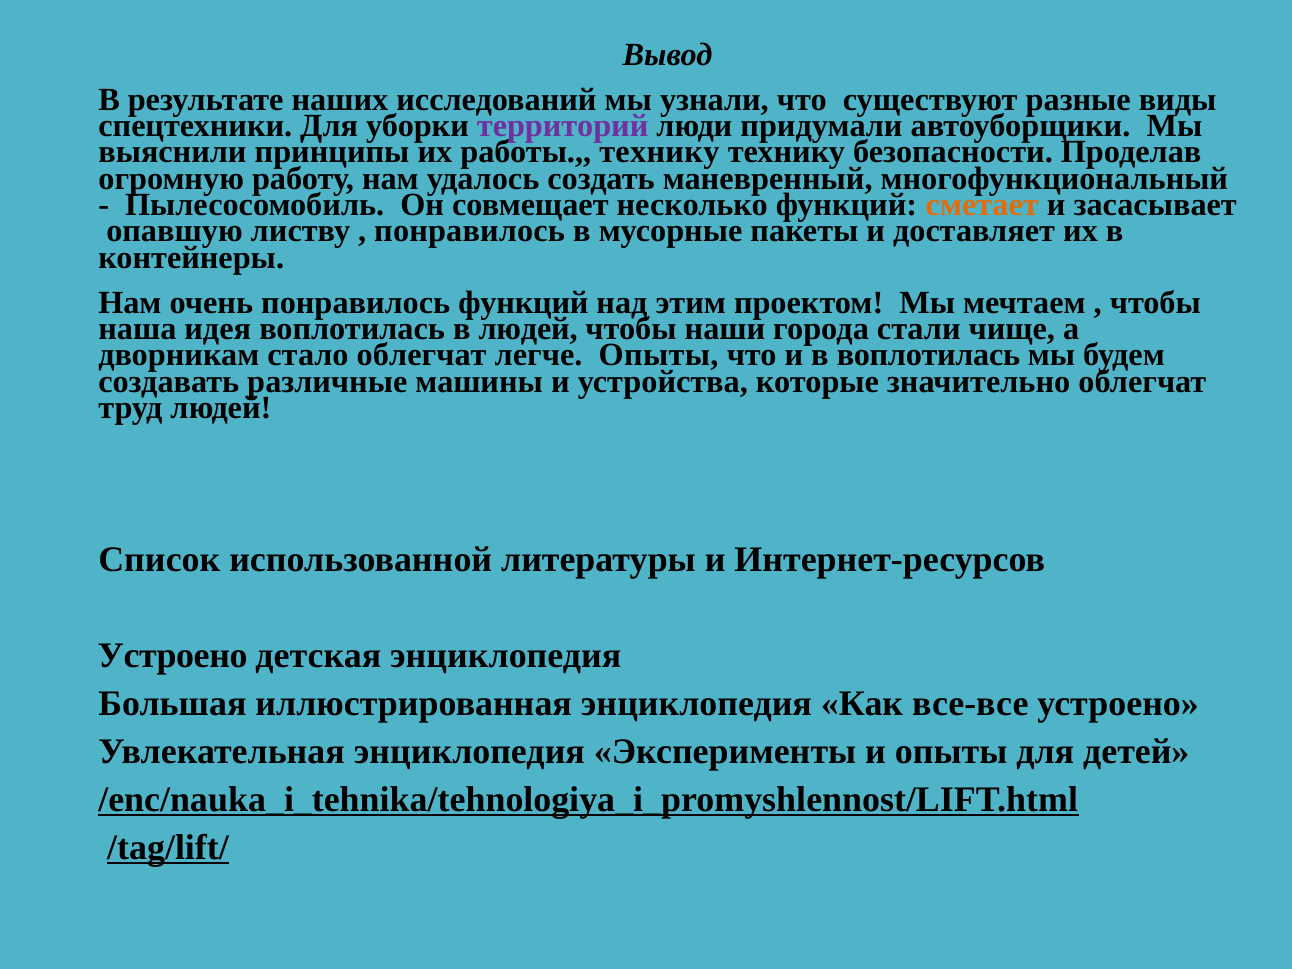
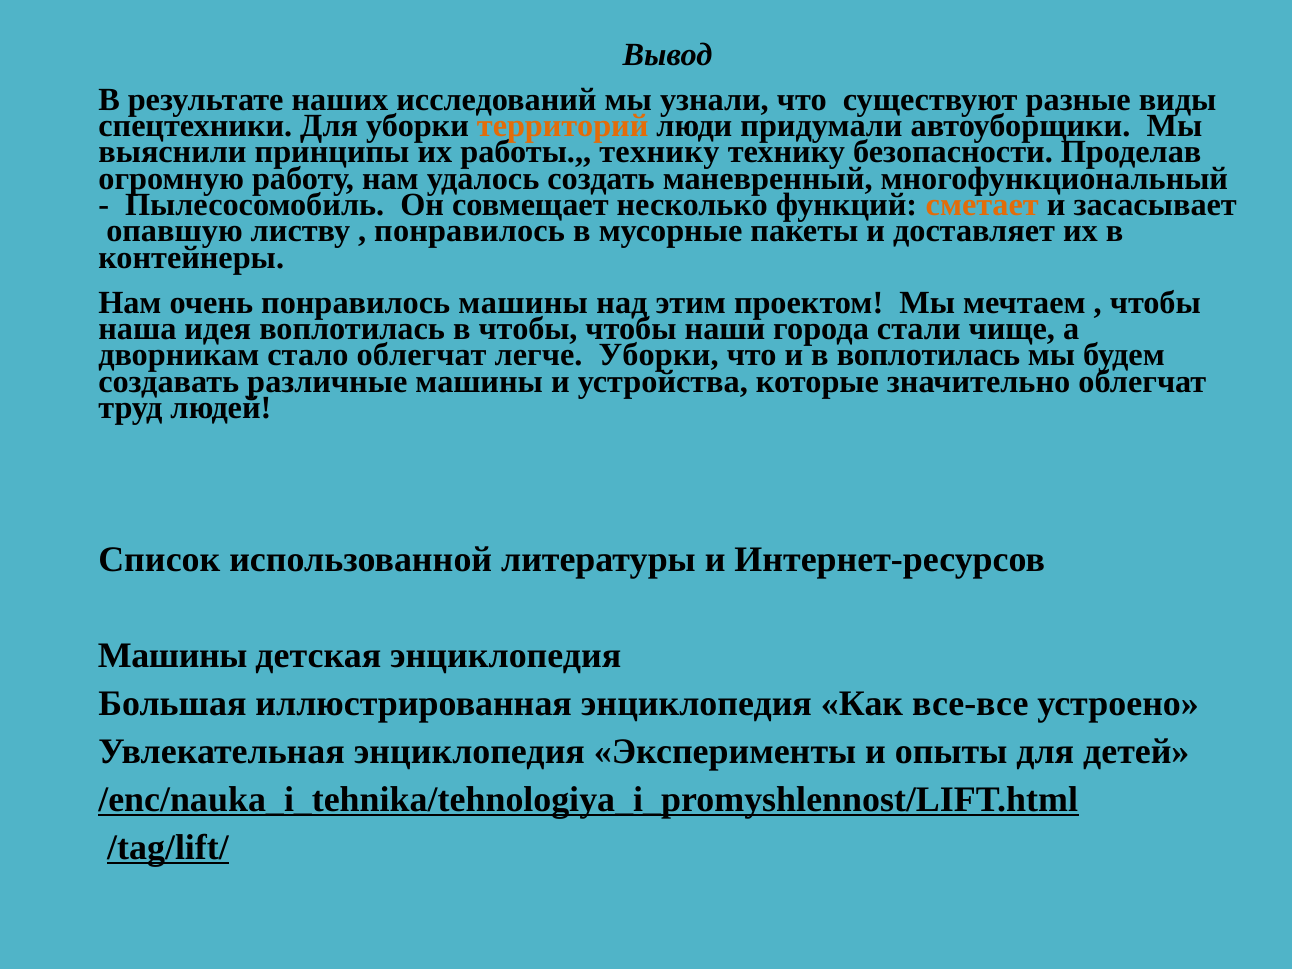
территорий colour: purple -> orange (563, 126)
понравилось функций: функций -> машины (523, 303)
в людей: людей -> чтобы (528, 329)
легче Опыты: Опыты -> Уборки (659, 355)
Устроено: Устроено -> Машины (173, 656)
